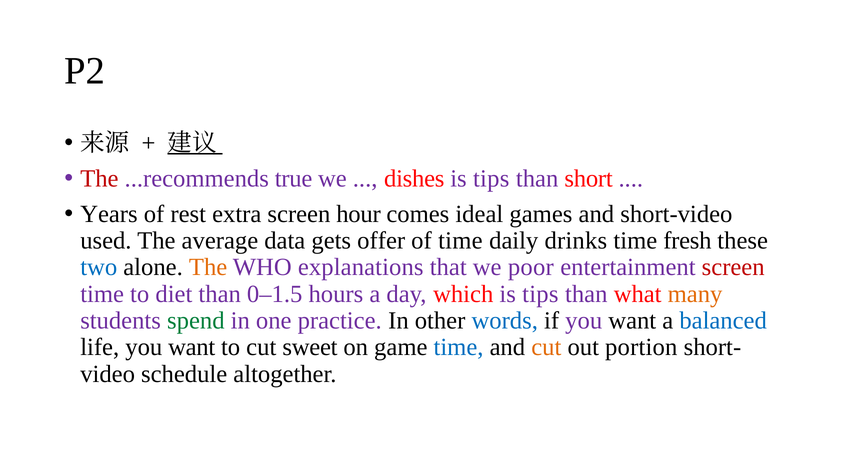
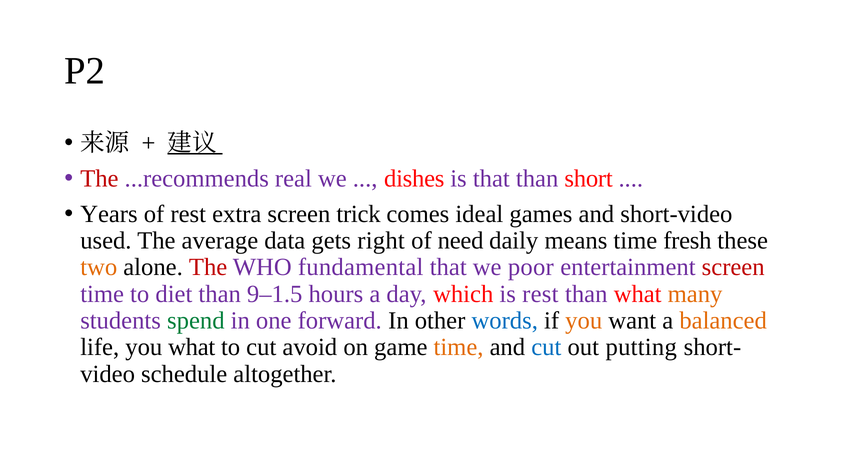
true: true -> real (293, 178)
tips: tips -> that (491, 178)
hour: hour -> trick (359, 214)
offer: offer -> right (381, 240)
of time: time -> need (461, 240)
drinks: drinks -> means (576, 240)
two colour: blue -> orange (99, 267)
The colour: orange -> red (208, 267)
explanations: explanations -> fundamental (361, 267)
0–1.5: 0–1.5 -> 9–1.5 (275, 294)
which is tips: tips -> rest (540, 294)
practice: practice -> forward (340, 320)
you colour: purple -> orange (584, 320)
balanced colour: blue -> orange (723, 320)
life you want: want -> what (192, 347)
sweet: sweet -> avoid (310, 347)
time colour: blue -> orange (459, 347)
cut colour: orange -> blue (546, 347)
portion: portion -> putting (641, 347)
